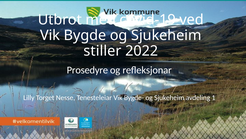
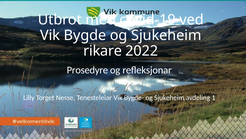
stiller: stiller -> rikare (103, 51)
